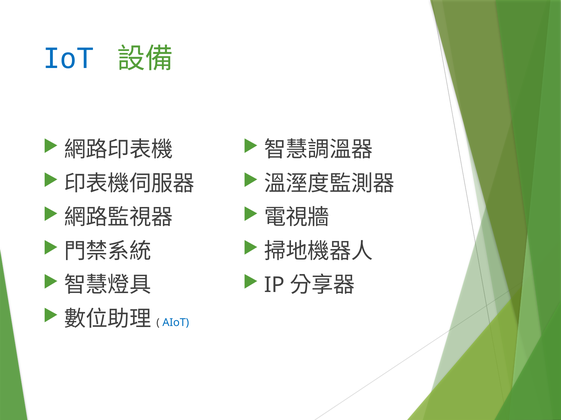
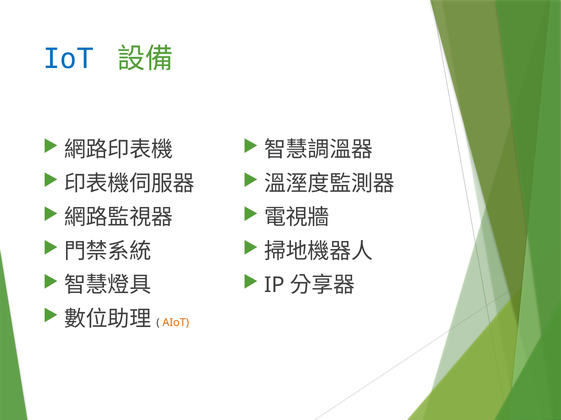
AIoT colour: blue -> orange (176, 323)
